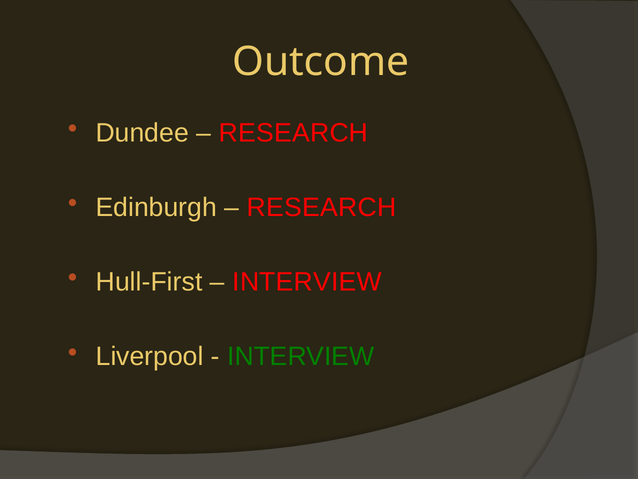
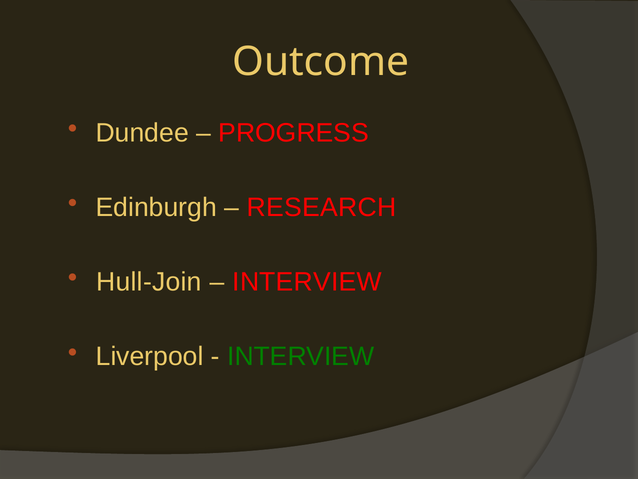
RESEARCH: RESEARCH -> PROGRESS (294, 133)
Hull-First: Hull-First -> Hull-Join (149, 281)
